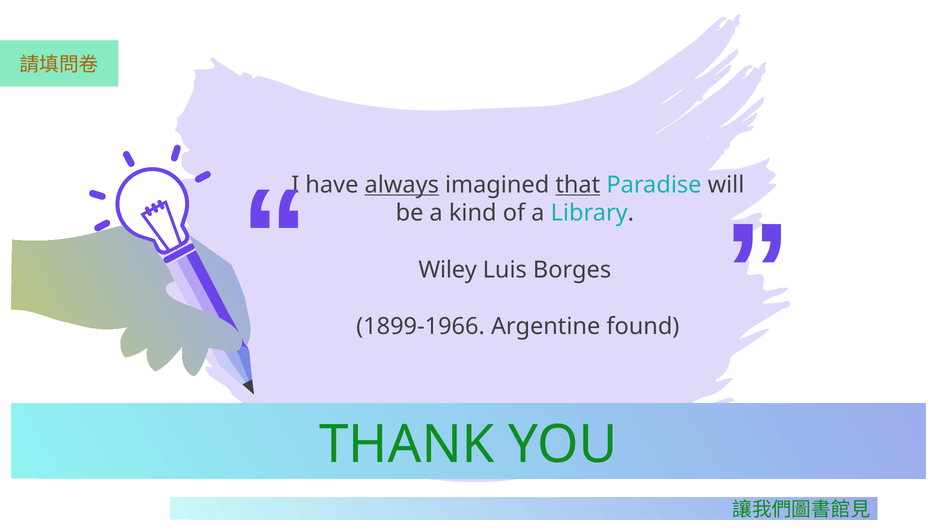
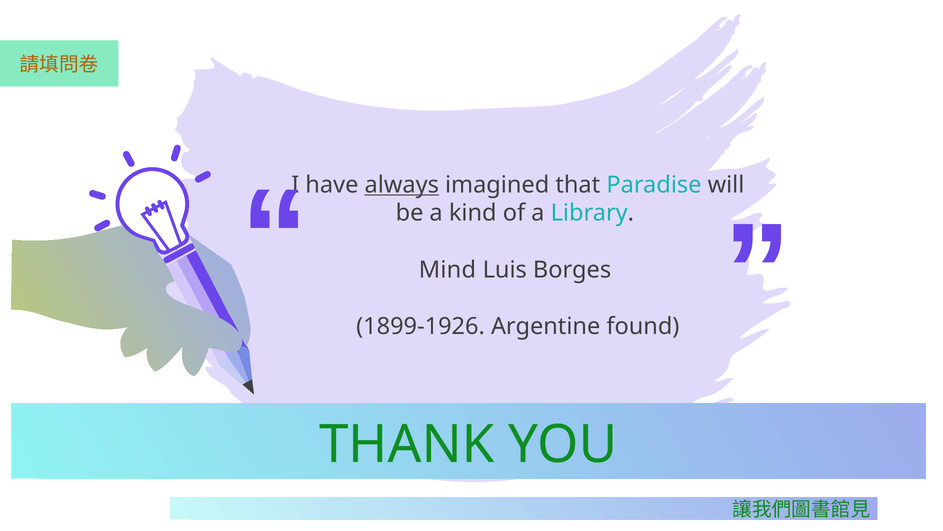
that underline: present -> none (578, 185)
Wiley: Wiley -> Mind (447, 270)
1899-1966: 1899-1966 -> 1899-1926 (421, 326)
